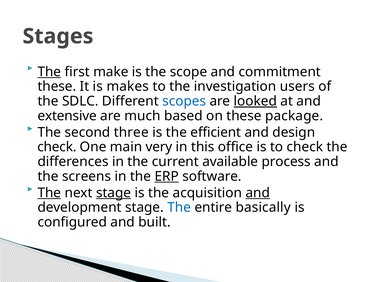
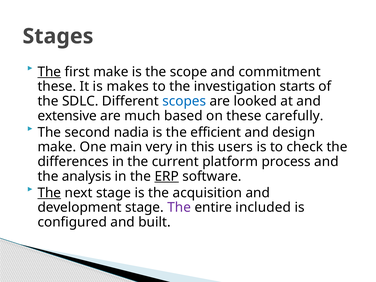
users: users -> starts (297, 87)
looked underline: present -> none (255, 101)
package: package -> carefully (294, 116)
three: three -> nadia (131, 132)
check: check -> make (57, 147)
office: office -> users (235, 147)
available: available -> platform (230, 162)
screens: screens -> analysis (87, 176)
stage underline: present -> none (114, 193)
and underline: present -> none (258, 193)
The colour: blue -> purple (179, 207)
basically: basically -> included (263, 207)
